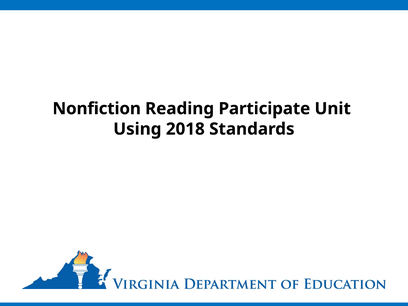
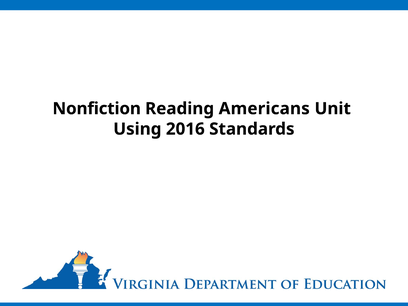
Participate: Participate -> Americans (264, 109)
2018: 2018 -> 2016 (185, 129)
